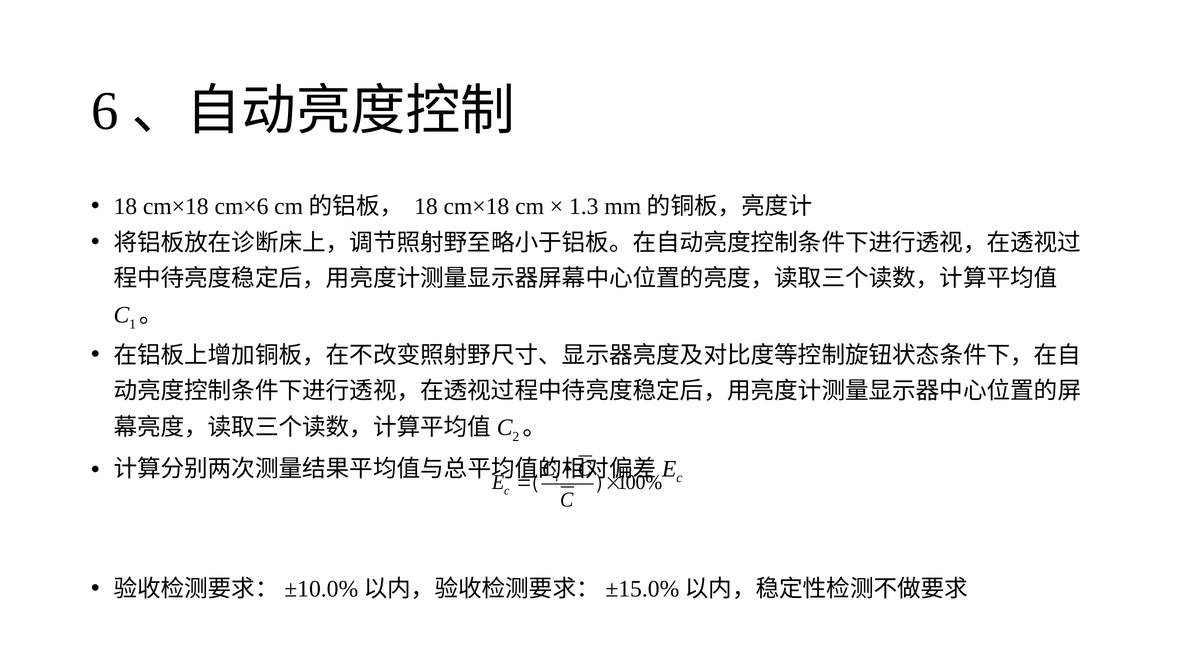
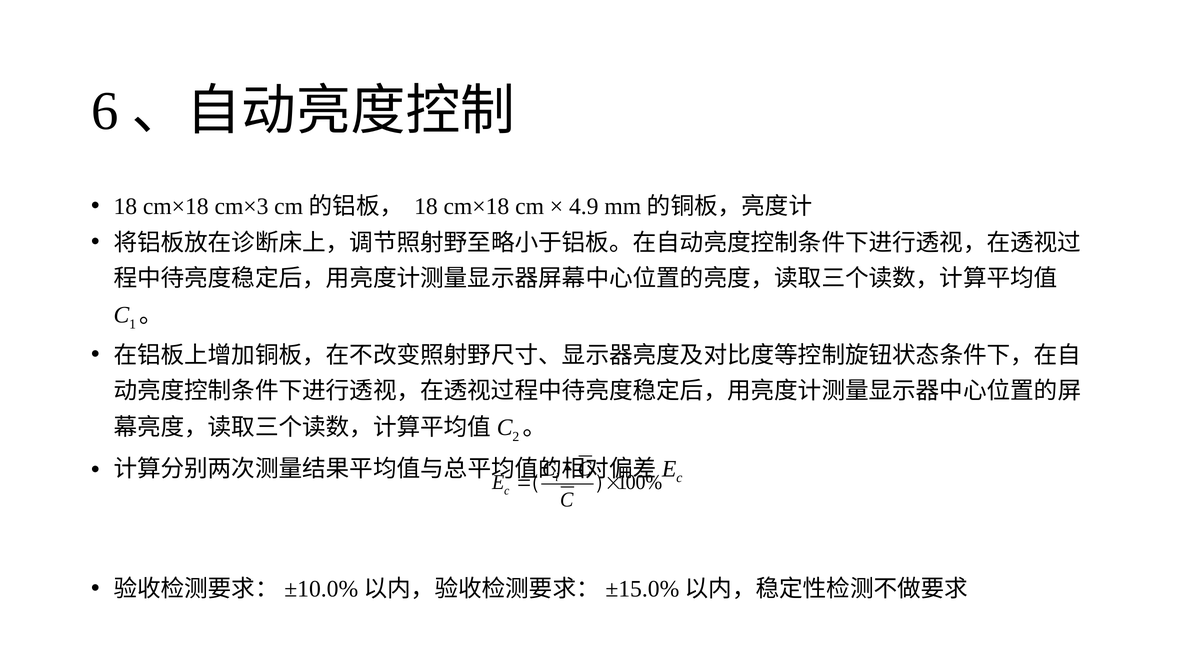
cm×6: cm×6 -> cm×3 (242, 207)
1.3: 1.3 -> 4.9 (584, 207)
